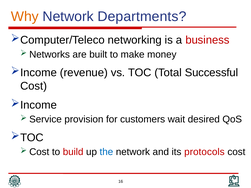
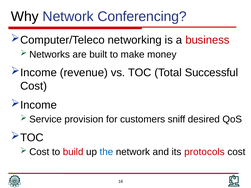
Why colour: orange -> black (25, 16)
Departments: Departments -> Conferencing (142, 16)
wait: wait -> sniff (176, 120)
